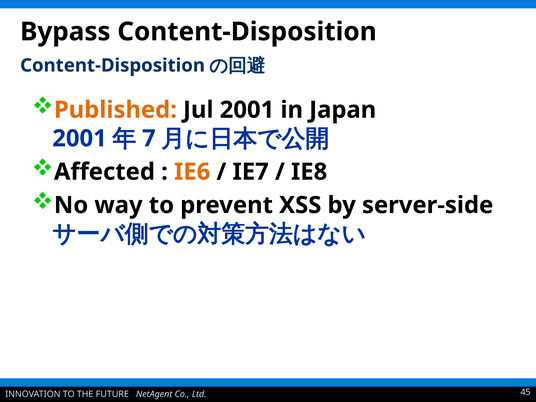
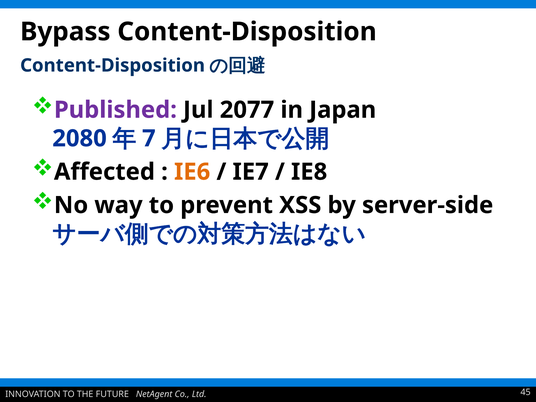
Published colour: orange -> purple (115, 110)
Jul 2001: 2001 -> 2077 (247, 110)
2001: 2001 -> 2080 (80, 138)
